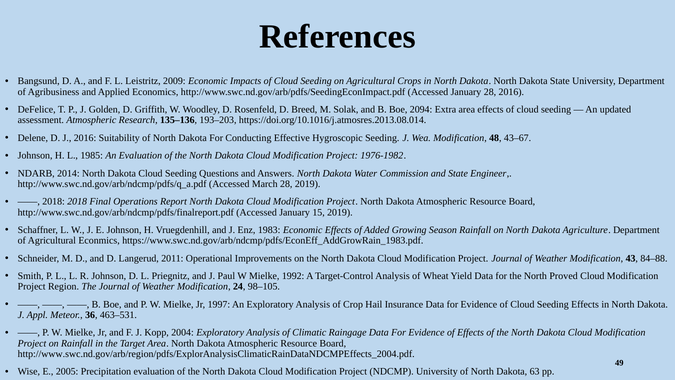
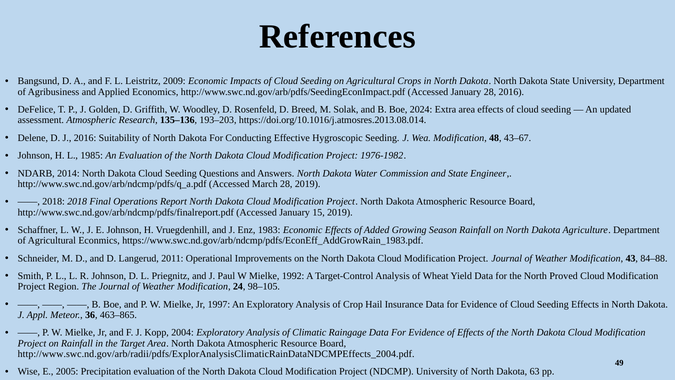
2094: 2094 -> 2024 (421, 110)
463–531: 463–531 -> 463–865 (118, 315)
http://www.swc.nd.gov/arb/region/pdfs/ExplorAnalysisClimaticRainDataNDCMPEffects_2004.pdf: http://www.swc.nd.gov/arb/region/pdfs/ExplorAnalysisClimaticRainDataNDCMPEffects_2004.pdf -> http://www.swc.nd.gov/arb/radii/pdfs/ExplorAnalysisClimaticRainDataNDCMPEffects_2004.pdf (216, 354)
